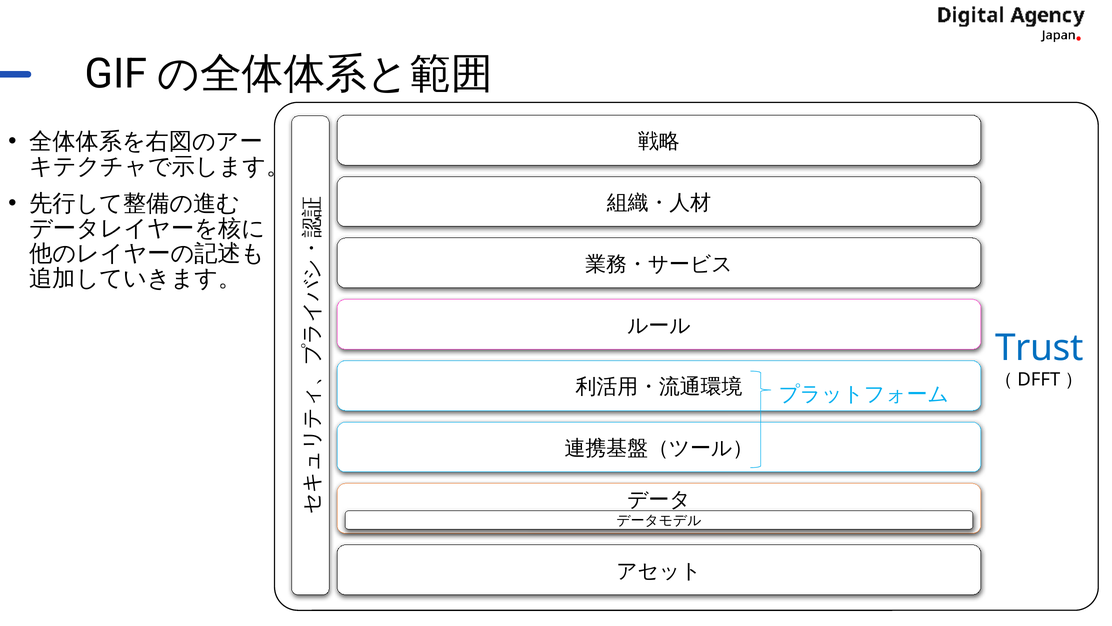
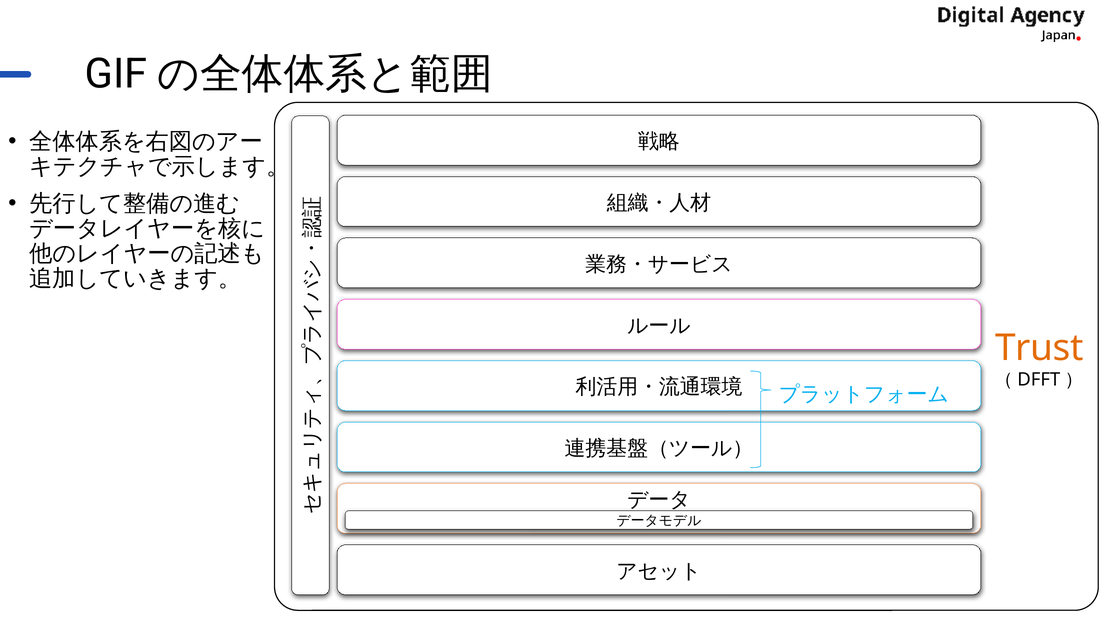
Trust colour: blue -> orange (1039, 348)
